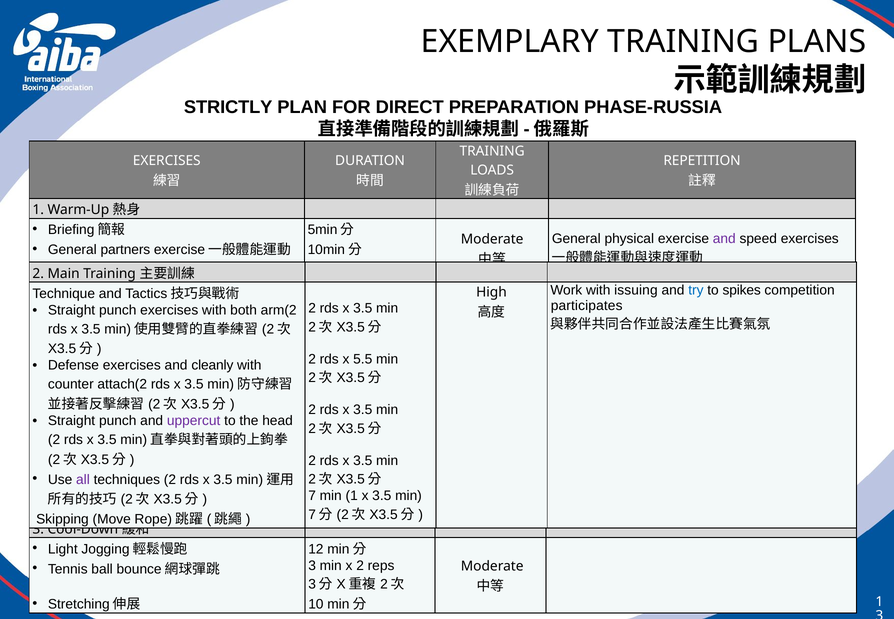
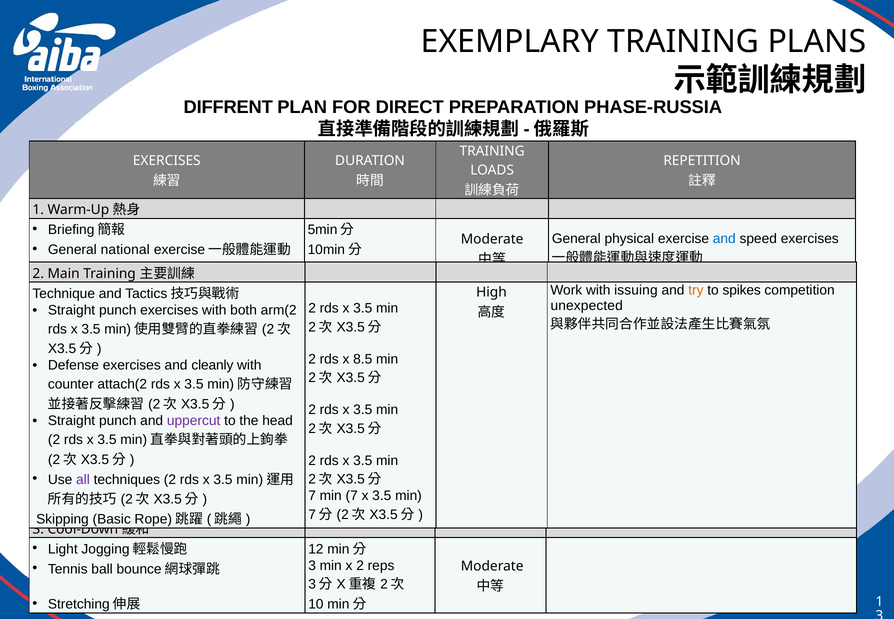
STRICTLY: STRICTLY -> DIFFRENT (228, 107)
and colour: purple -> blue (724, 239)
partners: partners -> national (125, 250)
try colour: blue -> orange (696, 290)
participates: participates -> unexpected (587, 306)
5.5: 5.5 -> 8.5 (363, 359)
min 1: 1 -> 7 (352, 496)
Move: Move -> Basic (112, 519)
